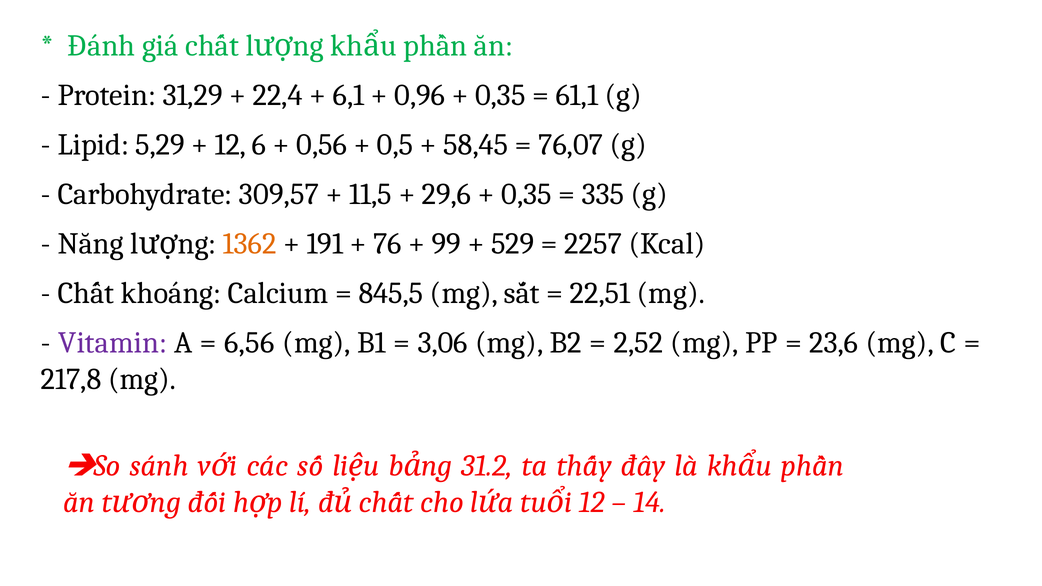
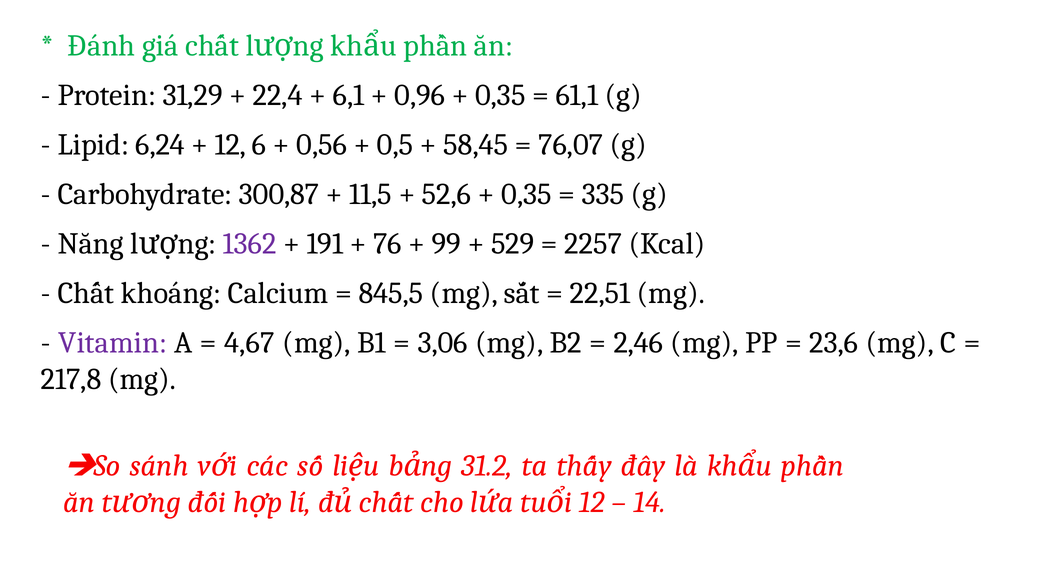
5,29: 5,29 -> 6,24 (160, 145)
309,57: 309,57 -> 300,87 (279, 194)
29,6: 29,6 -> 52,6 (447, 194)
1362 colour: orange -> purple (250, 244)
6,56: 6,56 -> 4,67 (249, 343)
2,52: 2,52 -> 2,46 (638, 343)
